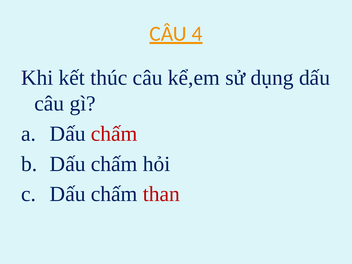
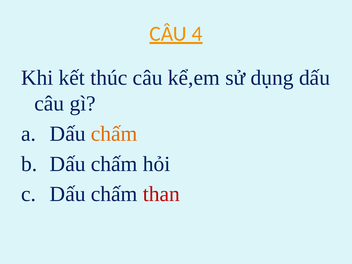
chấm colour: red -> orange (114, 134)
